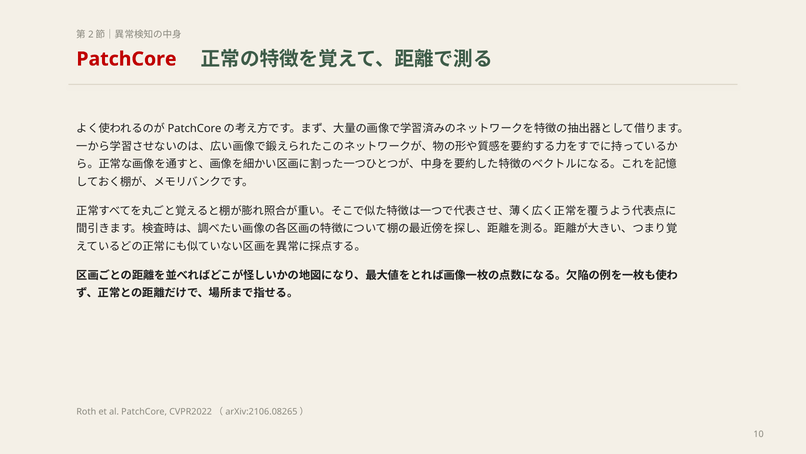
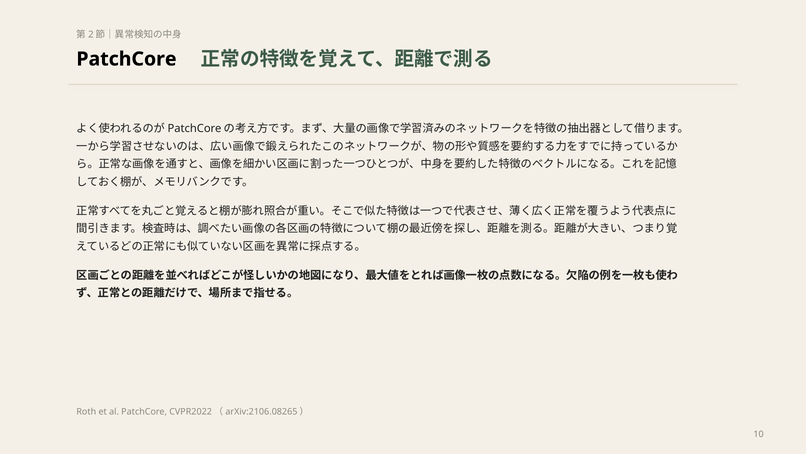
PatchCore colour: red -> black (126, 59)
